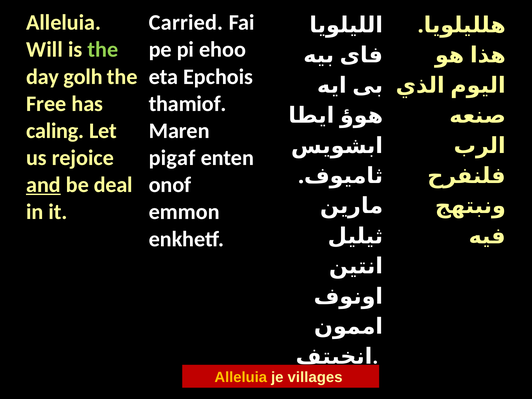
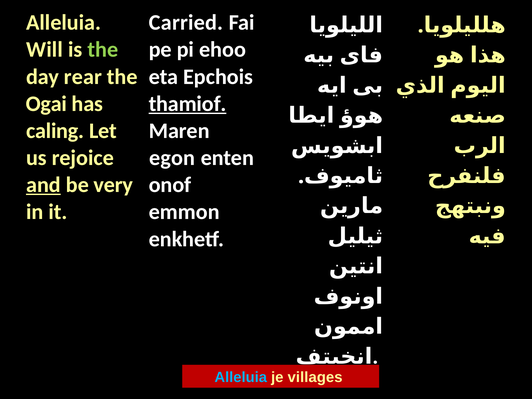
golh: golh -> rear (83, 77)
Free: Free -> Ogai (46, 104)
thamiof underline: none -> present (188, 104)
pigaf: pigaf -> egon (172, 158)
deal: deal -> very (113, 185)
Alleluia colour: yellow -> light blue (241, 377)
